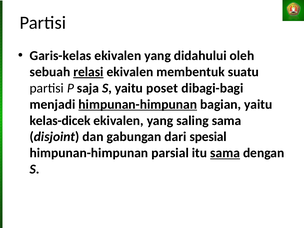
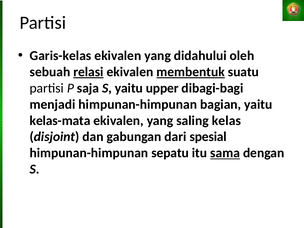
membentuk underline: none -> present (191, 72)
poset: poset -> upper (162, 88)
himpunan-himpunan underline: present -> none (138, 104)
kelas-dicek: kelas-dicek -> kelas-mata (60, 121)
saling sama: sama -> kelas (226, 121)
parsial: parsial -> sepatu (170, 153)
